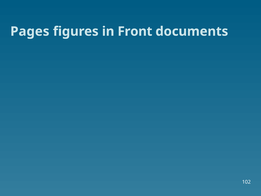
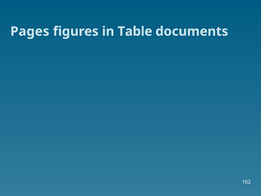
Front: Front -> Table (135, 31)
